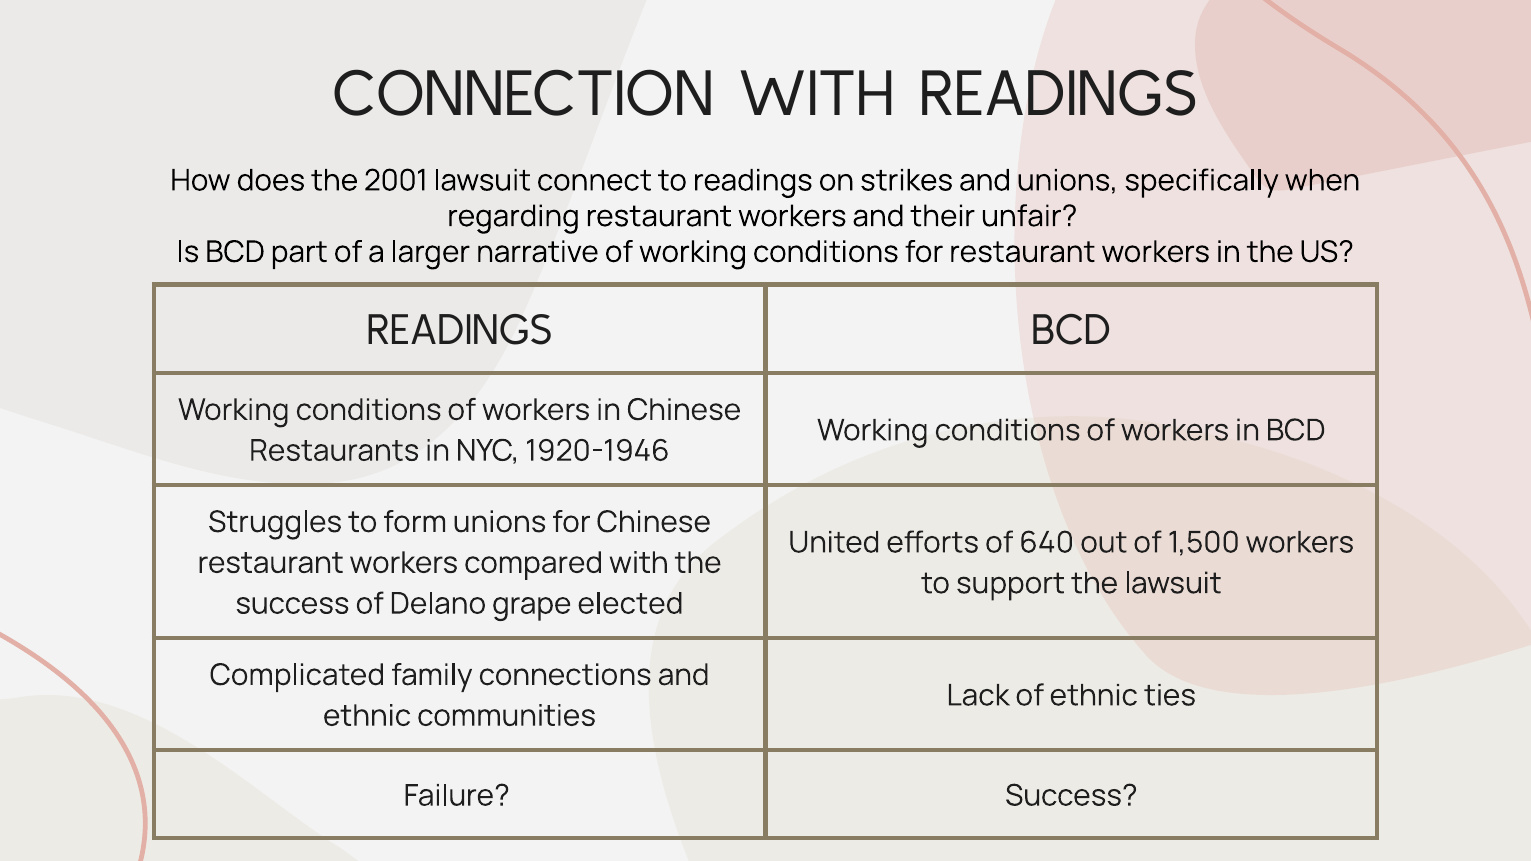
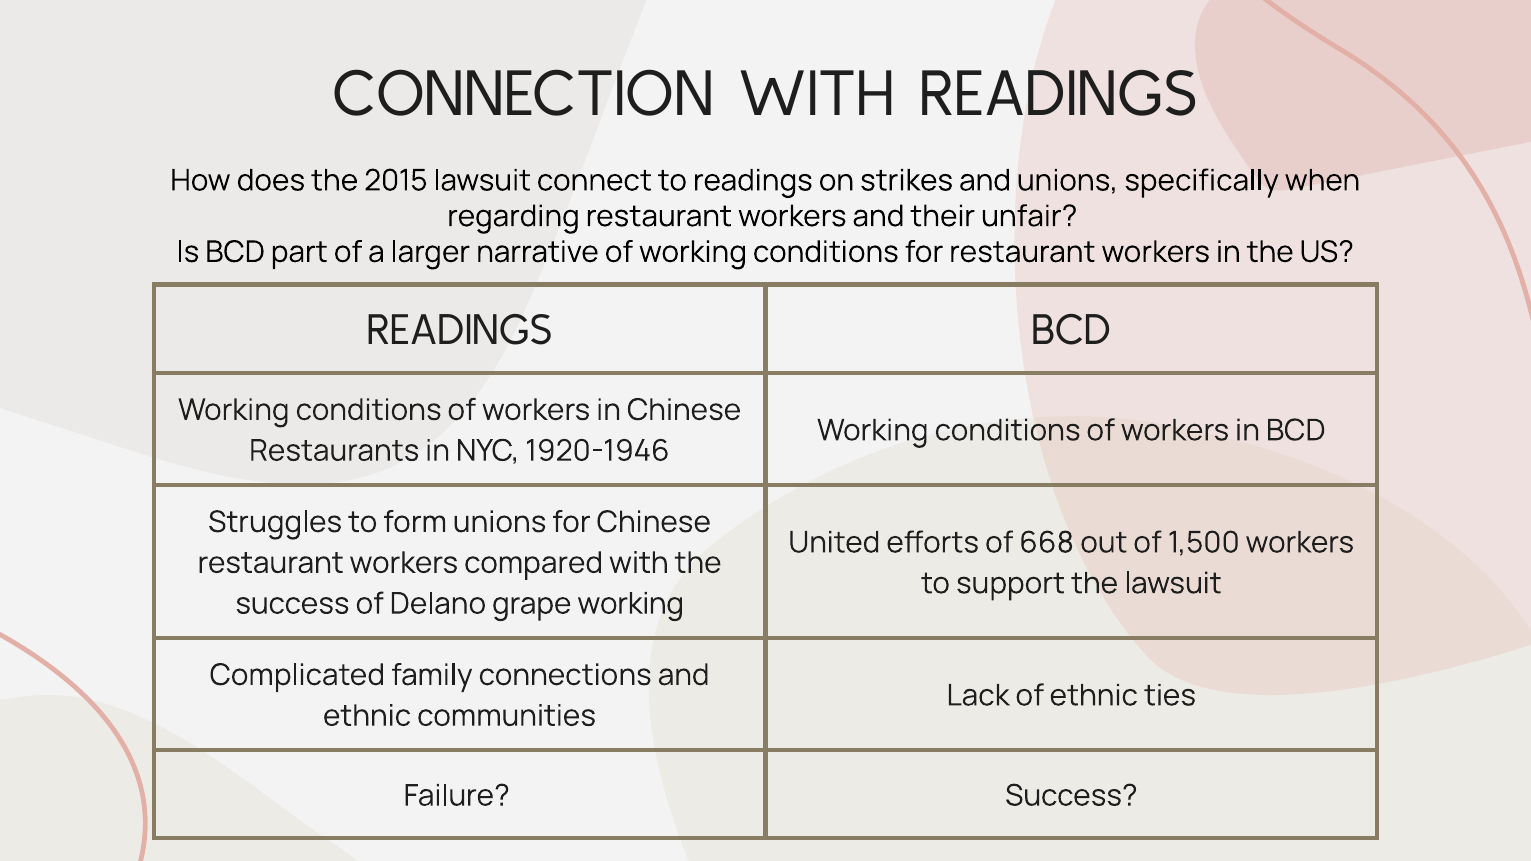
2001: 2001 -> 2015 (396, 181)
640: 640 -> 668 (1047, 543)
grape elected: elected -> working (631, 604)
